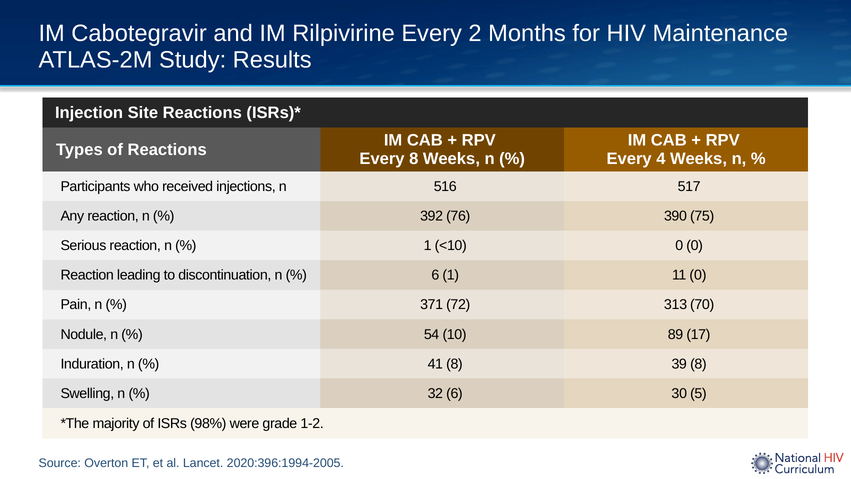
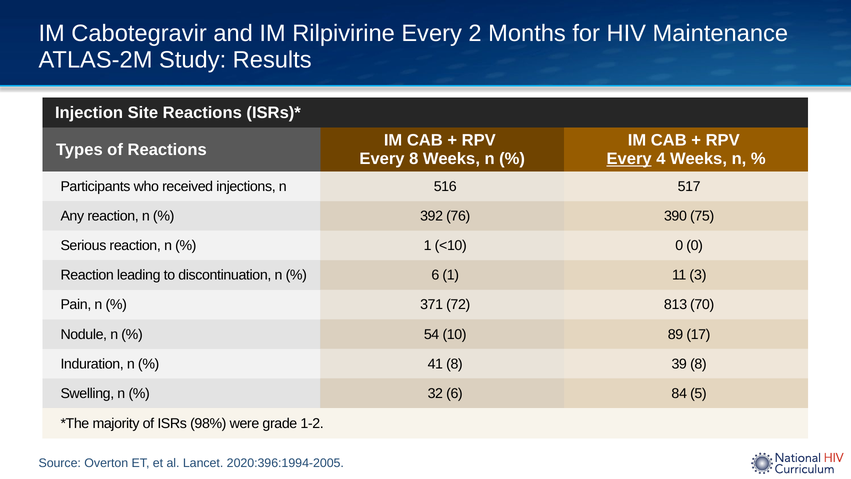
Every underline: none -> present (629, 159)
11 0: 0 -> 3 (698, 275)
313: 313 -> 813 (676, 305)
30: 30 -> 84 (679, 393)
